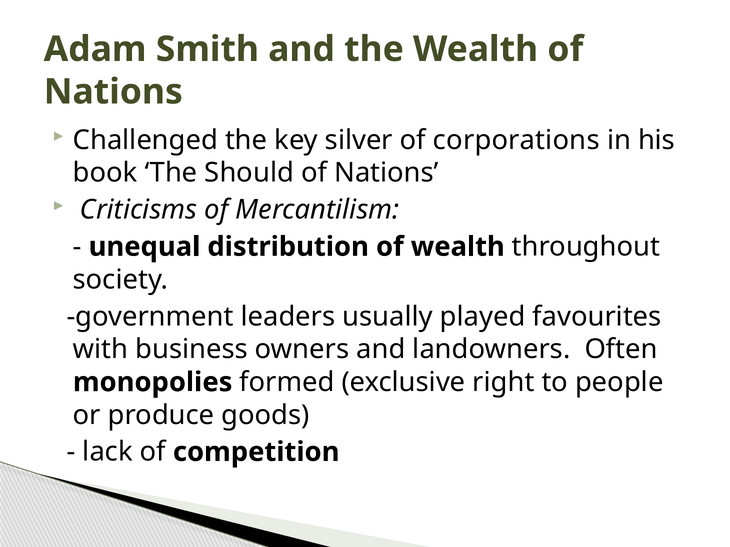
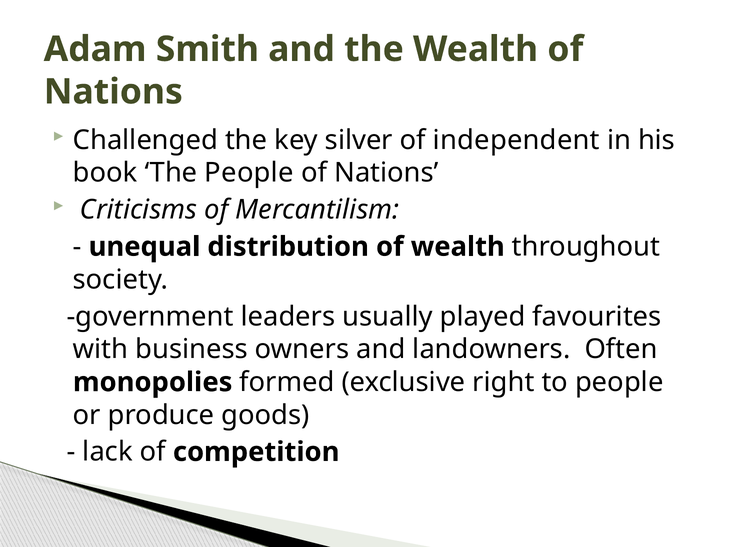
corporations: corporations -> independent (516, 140)
The Should: Should -> People (249, 173)
